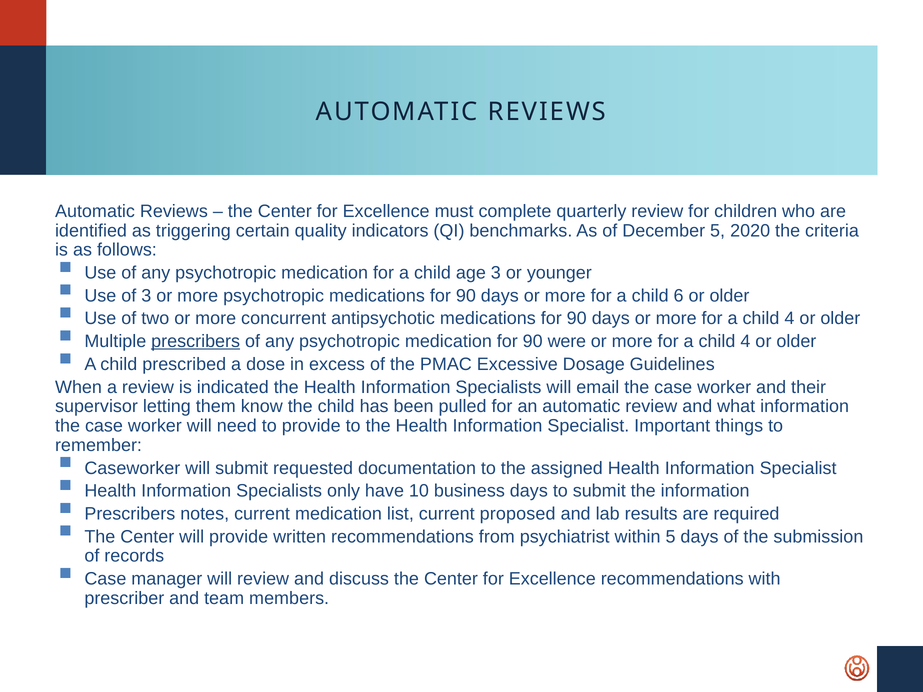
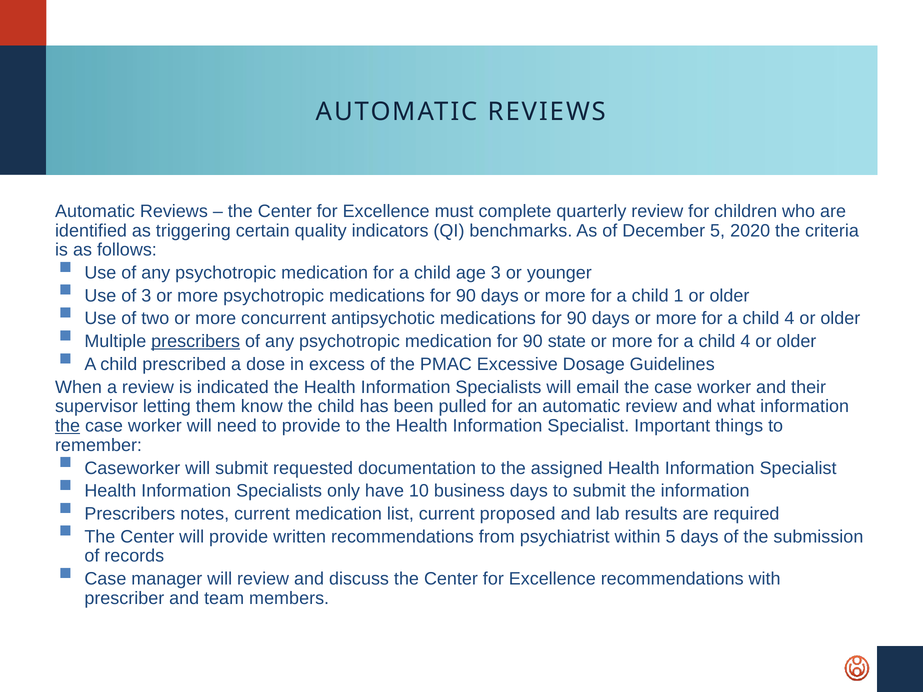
6: 6 -> 1 (679, 296)
were: were -> state (567, 342)
the underline: none -> present (68, 426)
